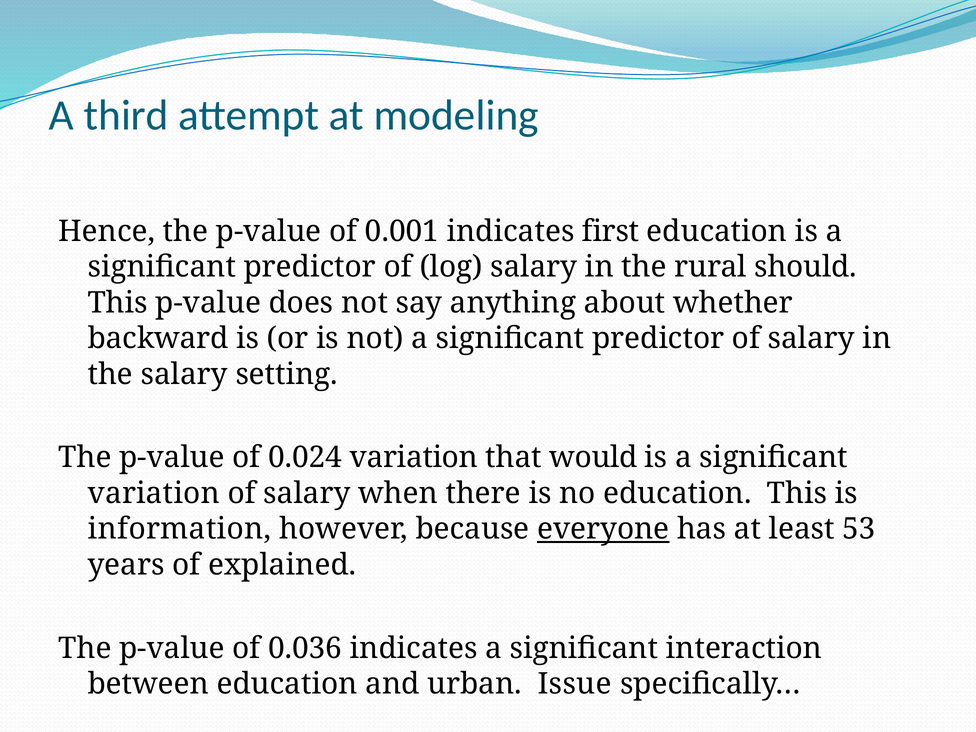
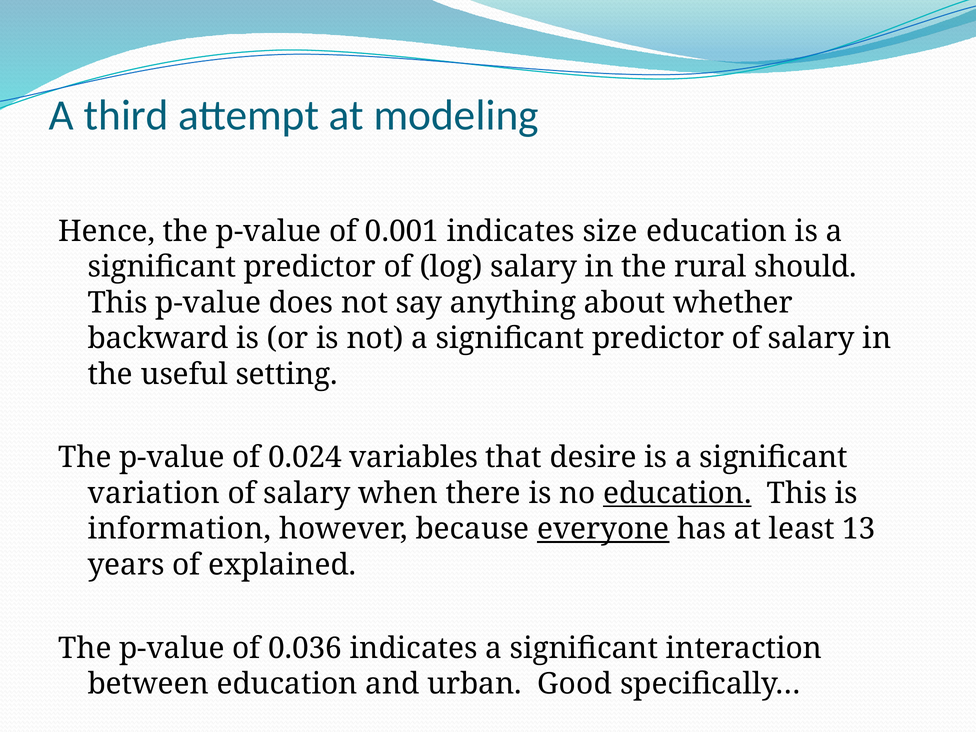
first: first -> size (610, 231)
the salary: salary -> useful (184, 374)
0.024 variation: variation -> variables (414, 458)
would: would -> desire (593, 458)
education underline: none -> present (677, 493)
53: 53 -> 13 (859, 529)
Issue: Issue -> Good (575, 684)
